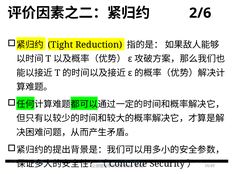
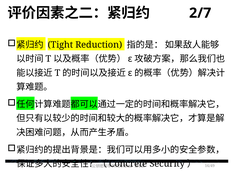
2/6: 2/6 -> 2/7 (200, 13)
